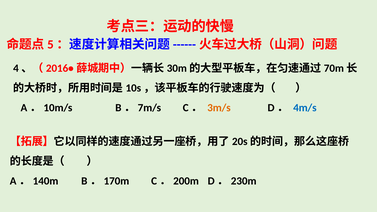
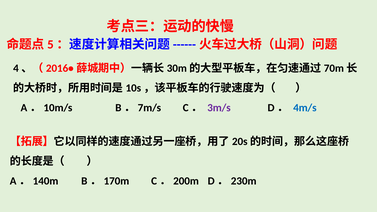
3m/s colour: orange -> purple (219, 108)
